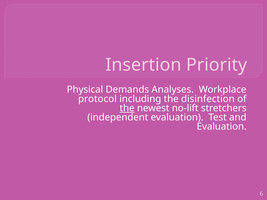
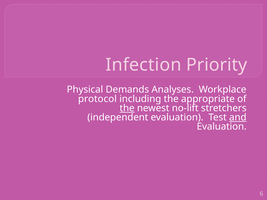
Insertion: Insertion -> Infection (143, 65)
disinfection: disinfection -> appropriate (208, 99)
and underline: none -> present (238, 117)
